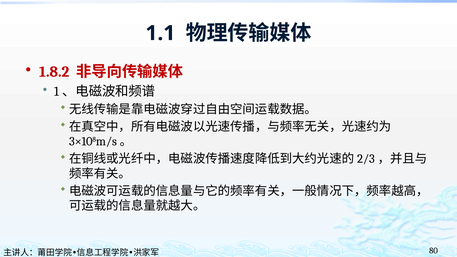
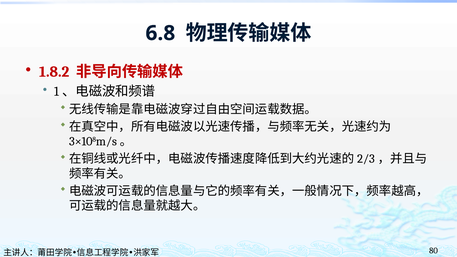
1.1: 1.1 -> 6.8 (160, 33)
